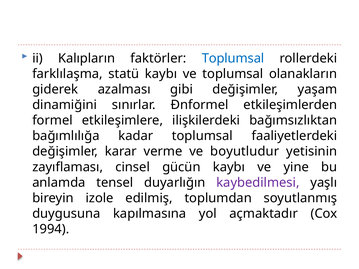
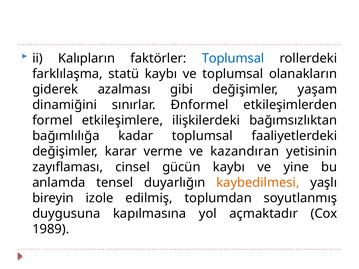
boyutludur: boyutludur -> kazandıran (245, 152)
kaybedilmesi colour: purple -> orange (258, 183)
1994: 1994 -> 1989 (51, 229)
